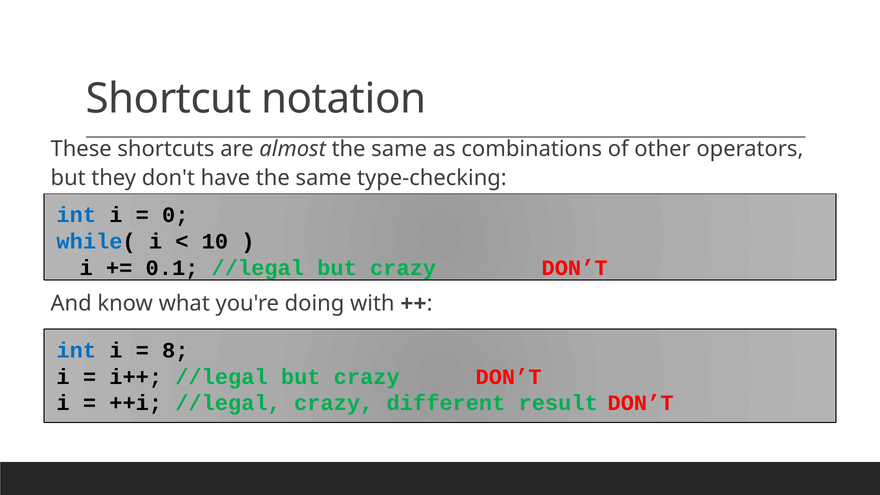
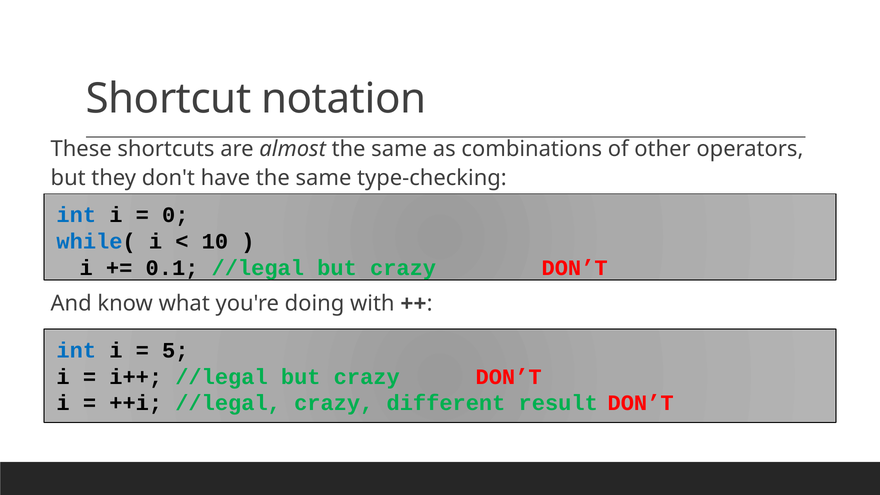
8: 8 -> 5 (175, 350)
